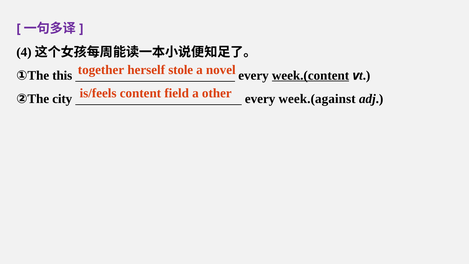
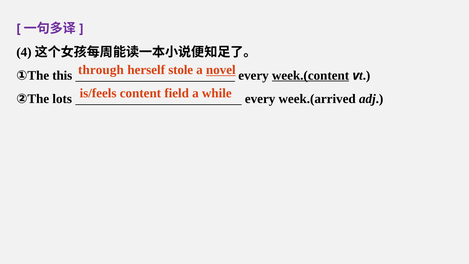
together: together -> through (101, 70)
novel underline: none -> present (221, 70)
other: other -> while (217, 93)
city: city -> lots (62, 99)
week.(against: week.(against -> week.(arrived (317, 99)
